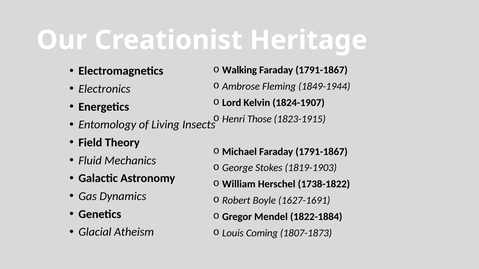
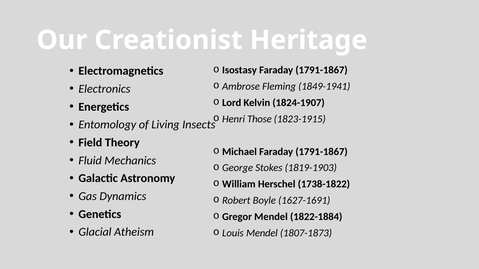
Walking: Walking -> Isostasy (239, 70)
1849-1944: 1849-1944 -> 1849-1941 (324, 87)
Louis Coming: Coming -> Mendel (262, 233)
